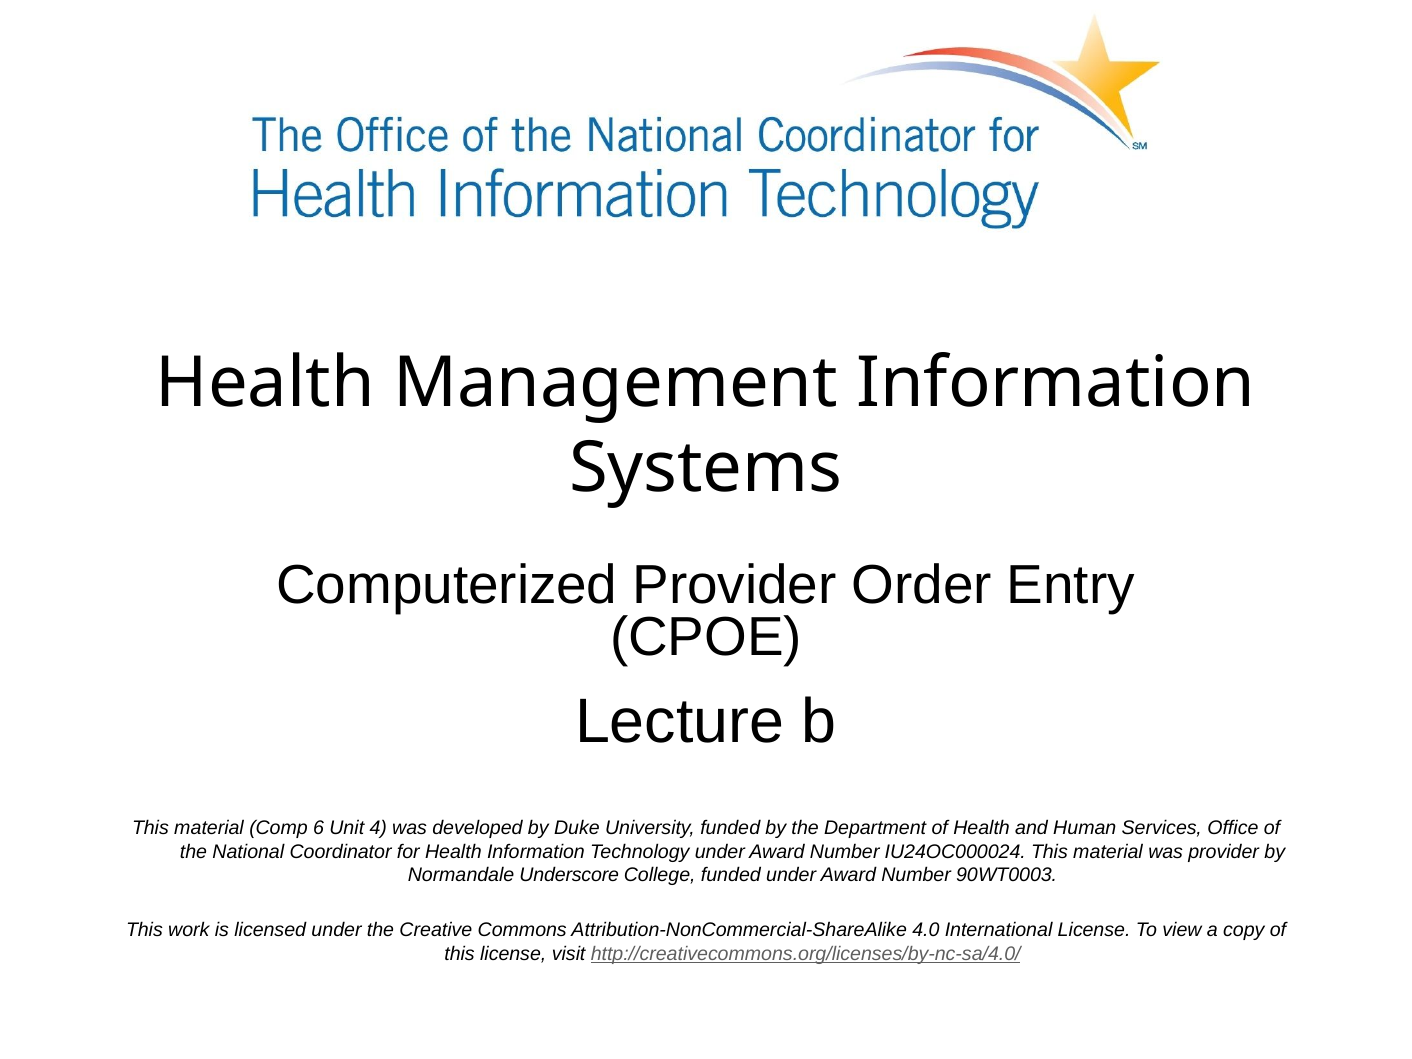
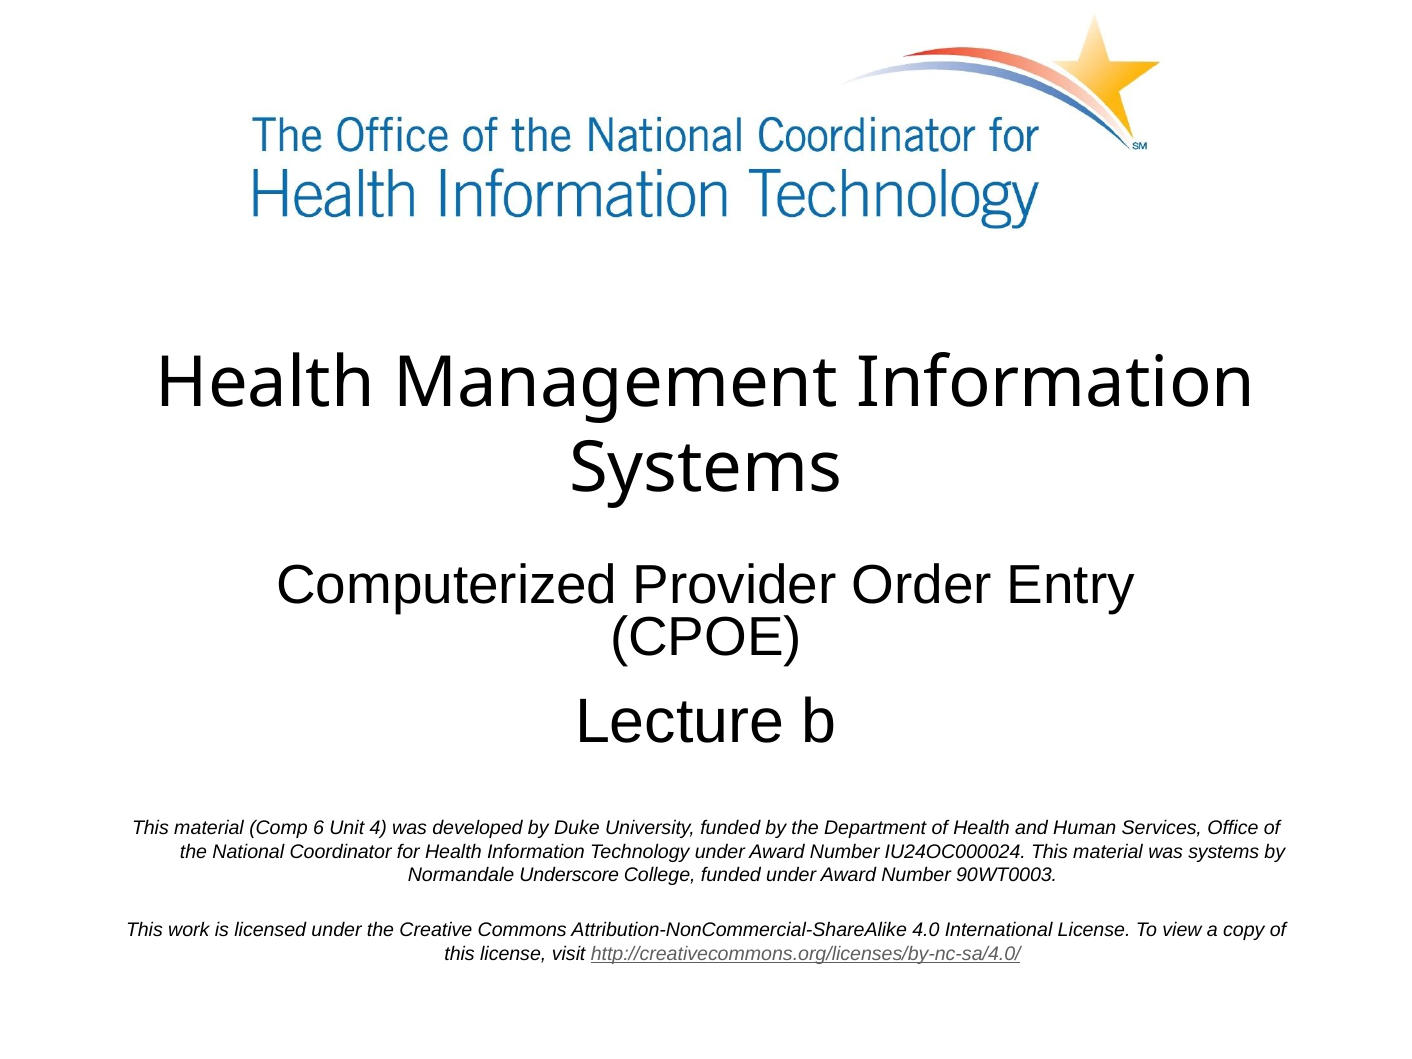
was provider: provider -> systems (1224, 852)
